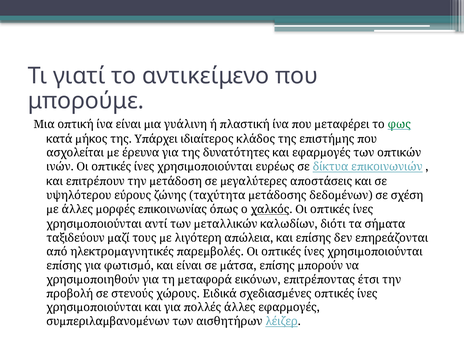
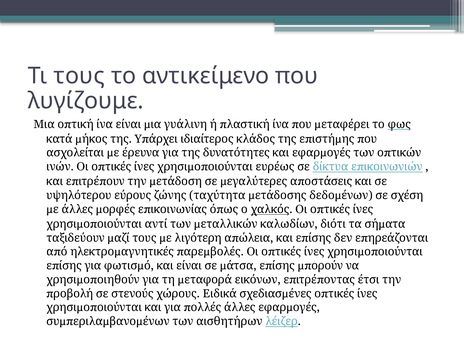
γιατί: γιατί -> τους (79, 76)
μπορούμε: μπορούμε -> λυγίζουμε (86, 101)
φως colour: green -> black (399, 124)
